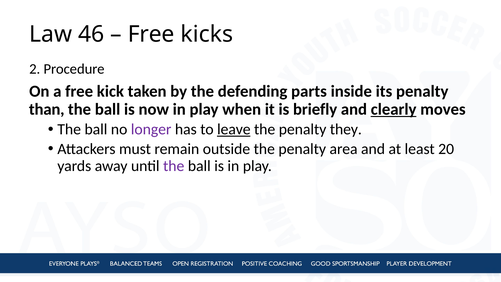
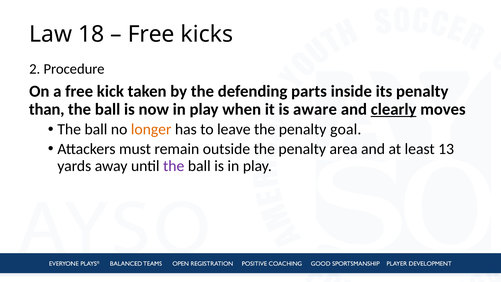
46: 46 -> 18 (91, 34)
briefly: briefly -> aware (315, 109)
longer colour: purple -> orange (151, 129)
leave underline: present -> none (234, 129)
they: they -> goal (346, 129)
20: 20 -> 13 (446, 149)
